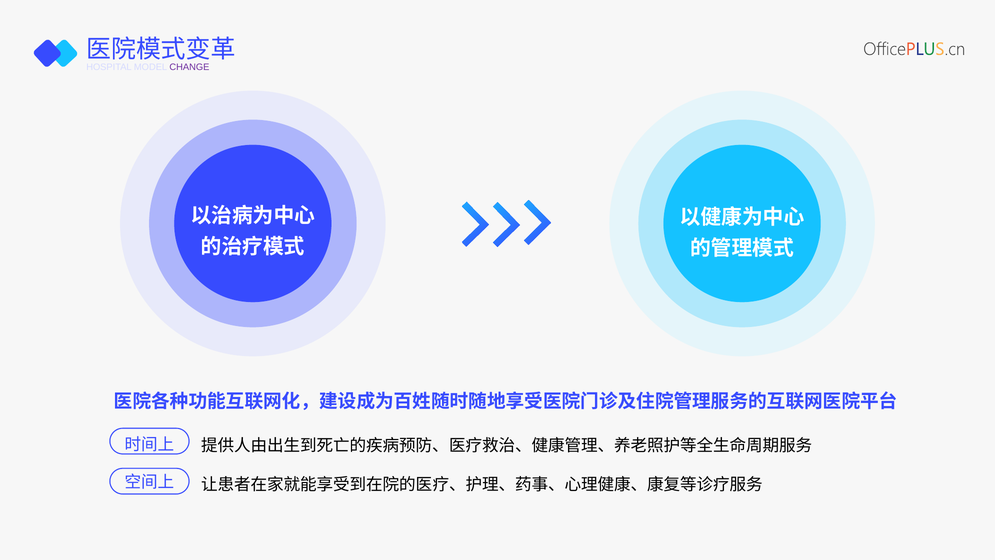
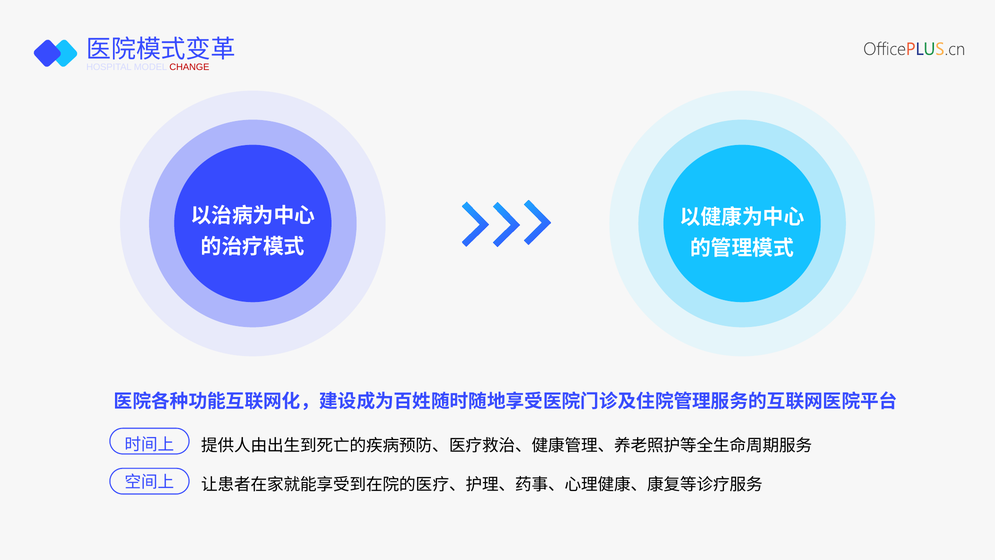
CHANGE colour: purple -> red (189, 67)
